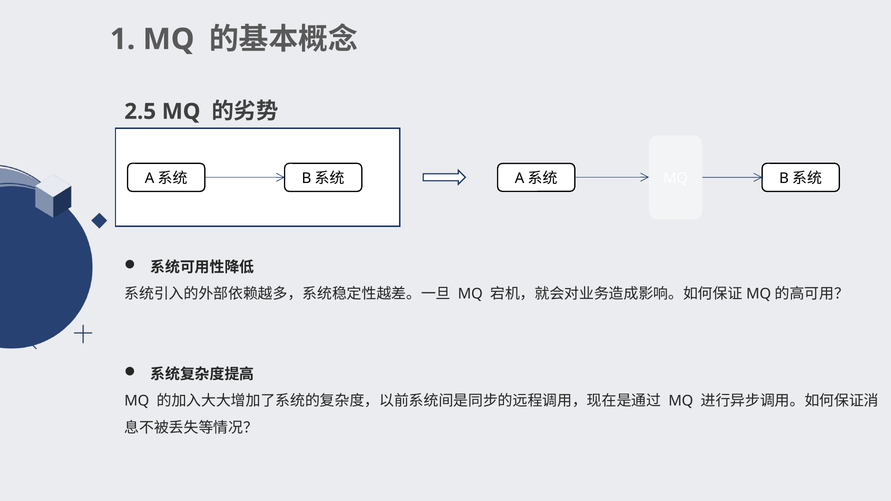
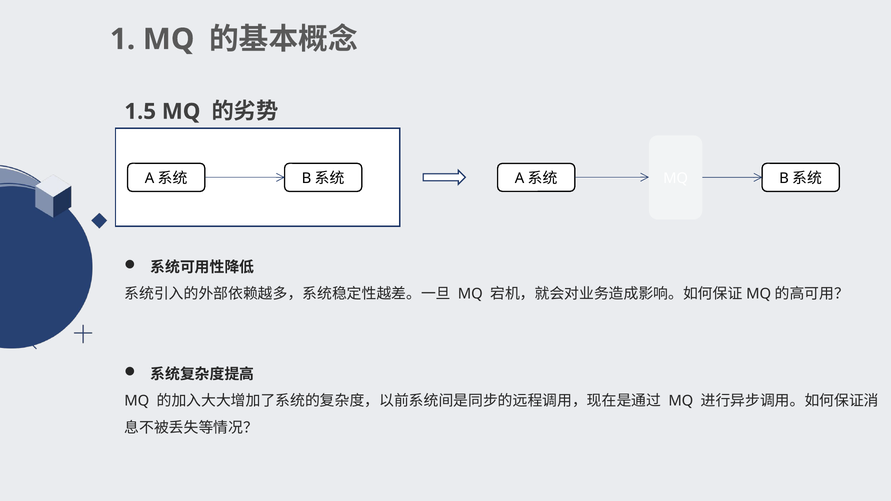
2.5: 2.5 -> 1.5 (140, 112)
